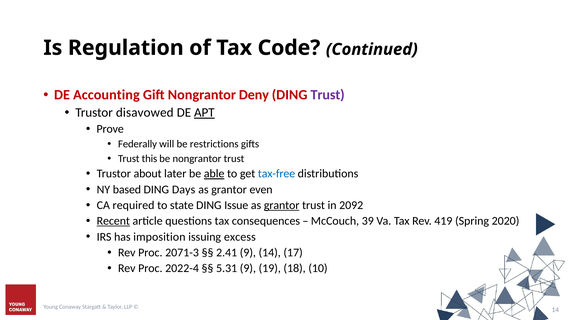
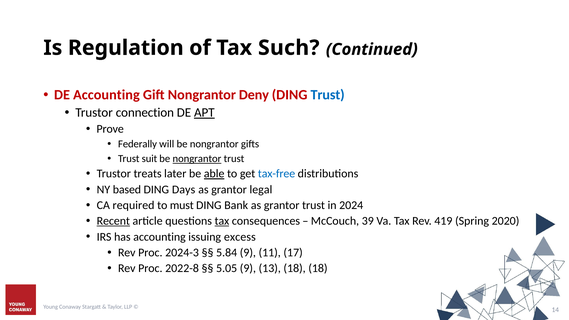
Code: Code -> Such (289, 48)
Trust colour: purple -> blue (328, 95)
disavowed: disavowed -> connection (145, 113)
will be restrictions: restrictions -> nongrantor (214, 144)
this: this -> suit (149, 159)
nongrantor underline: none -> present (197, 159)
about: about -> treats (148, 174)
even: even -> legal (261, 190)
state: state -> must (182, 205)
Issue: Issue -> Bank (236, 205)
grantor underline: present -> none (282, 205)
2092: 2092 -> 2024 (351, 205)
tax underline: none -> present (222, 221)
has imposition: imposition -> accounting (159, 237)
2071-3: 2071-3 -> 2024-3 (182, 253)
2.41: 2.41 -> 5.84 (227, 253)
9 14: 14 -> 11 (270, 253)
2022-4: 2022-4 -> 2022-8 (182, 268)
5.31: 5.31 -> 5.05 (227, 268)
19: 19 -> 13 (270, 268)
18 10: 10 -> 18 (318, 268)
